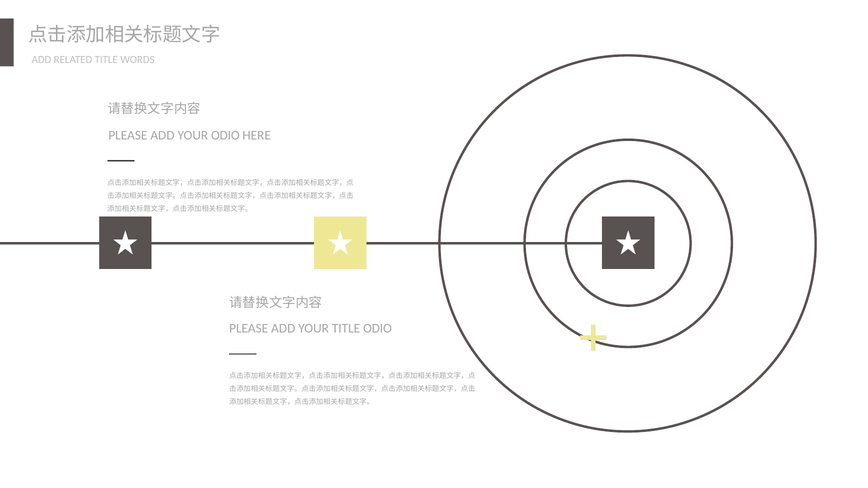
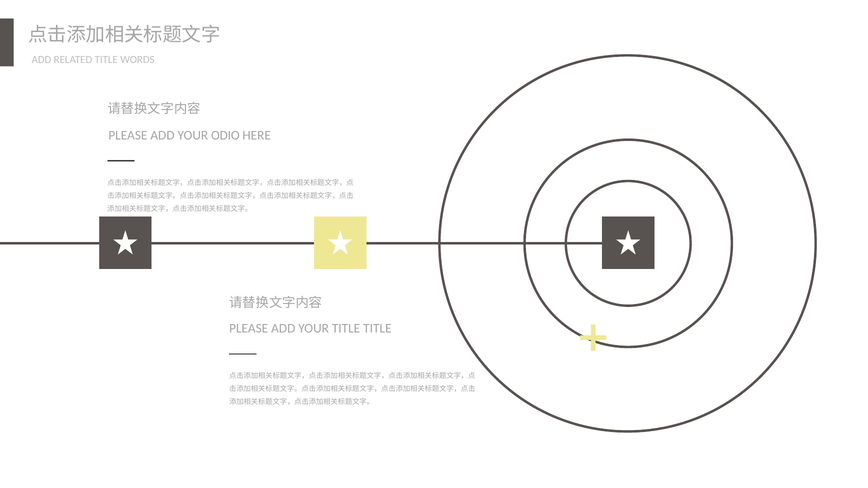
TITLE ODIO: ODIO -> TITLE (377, 329)
